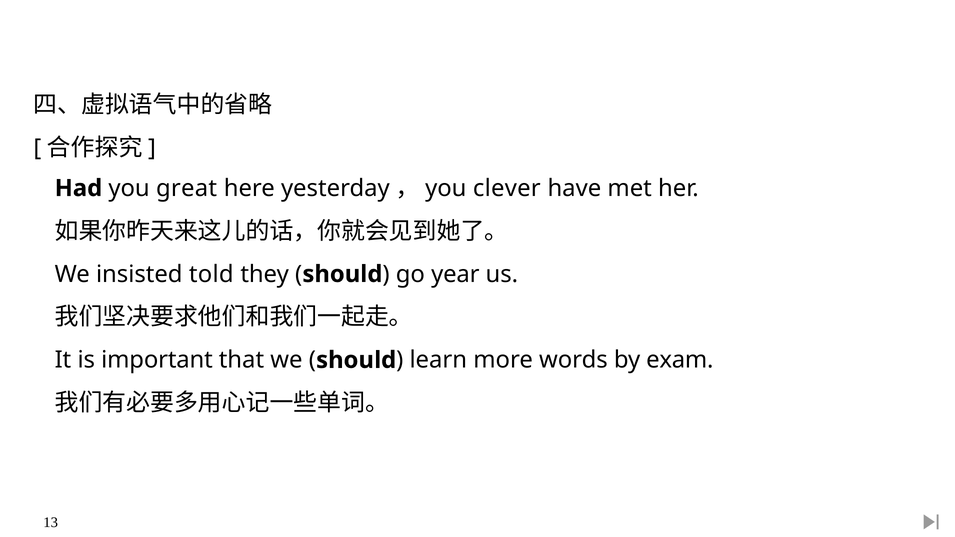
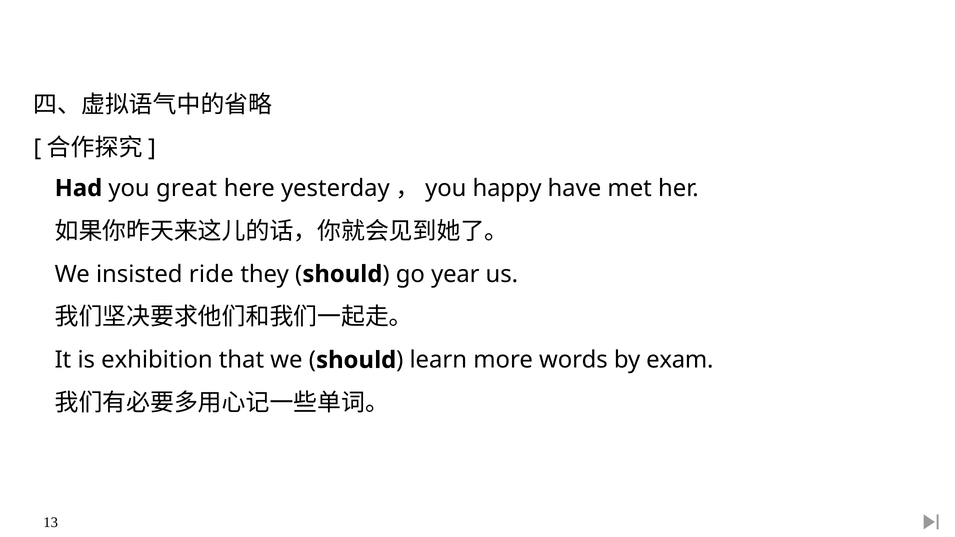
clever: clever -> happy (507, 188)
told: told -> ride (211, 274)
important: important -> exhibition (157, 360)
